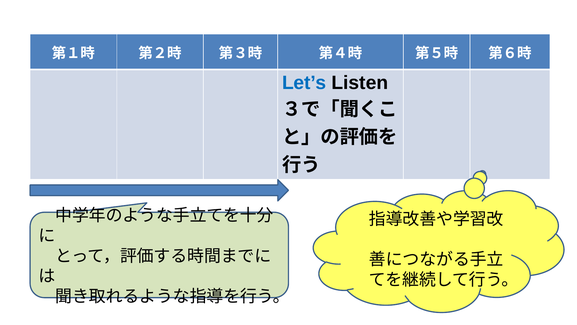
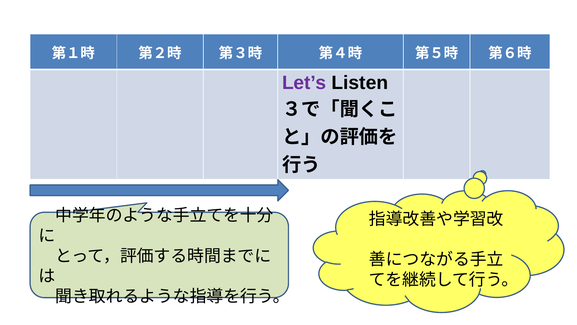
Let’s colour: blue -> purple (304, 83)
